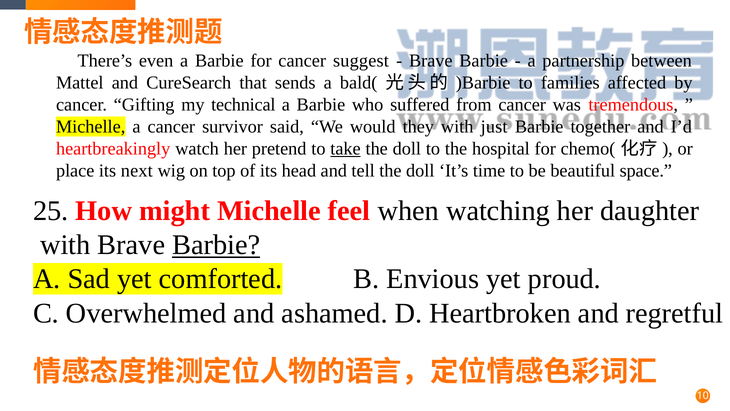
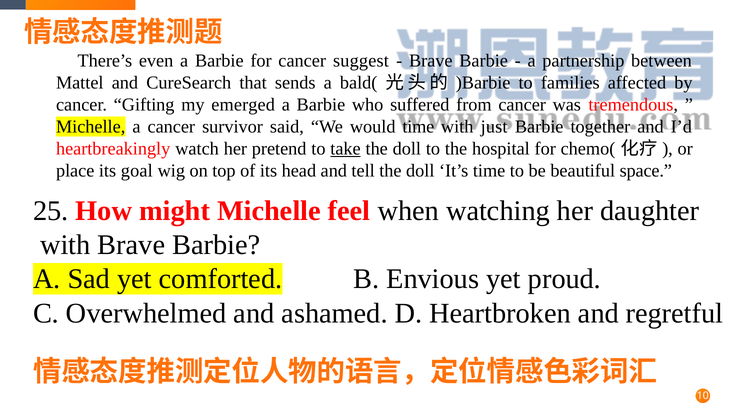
technical: technical -> emerged (243, 105)
would they: they -> time (418, 127)
next: next -> goal (137, 170)
Barbie underline: present -> none (216, 245)
